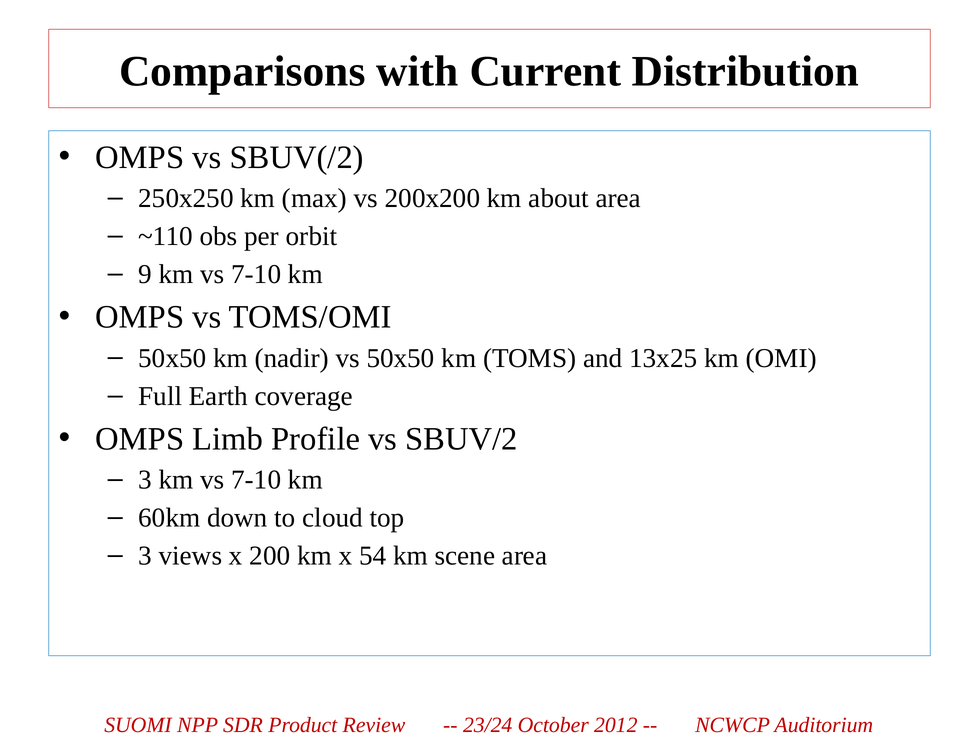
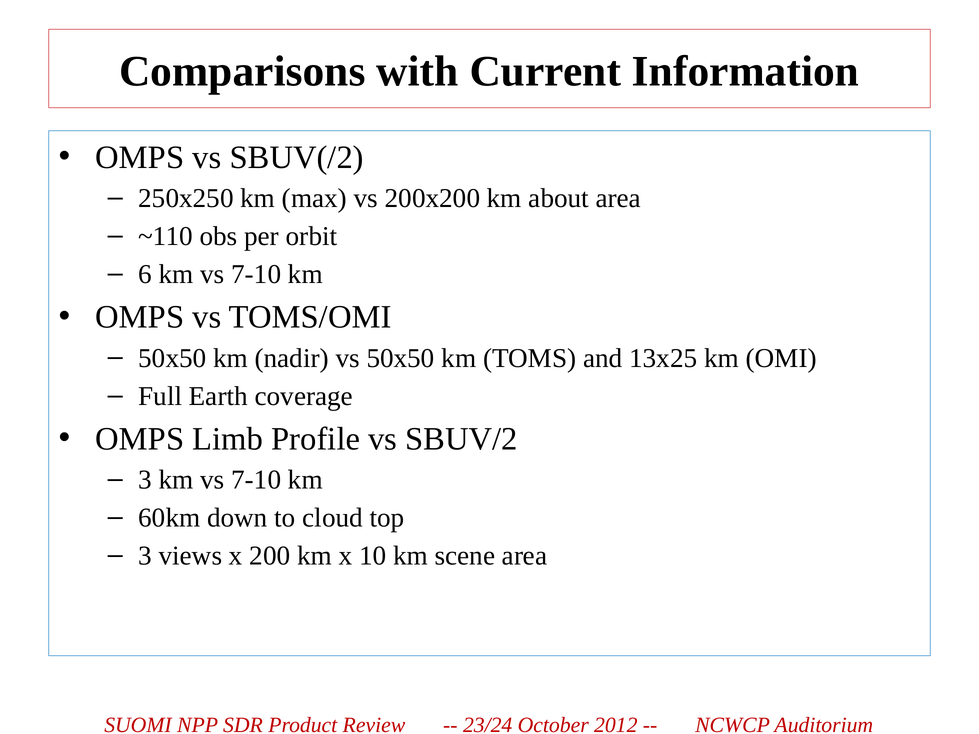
Distribution: Distribution -> Information (746, 72)
9: 9 -> 6 (145, 274)
54: 54 -> 10 (373, 556)
